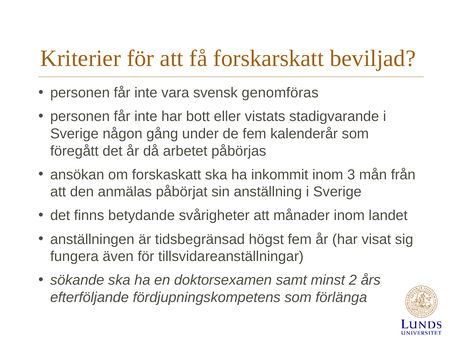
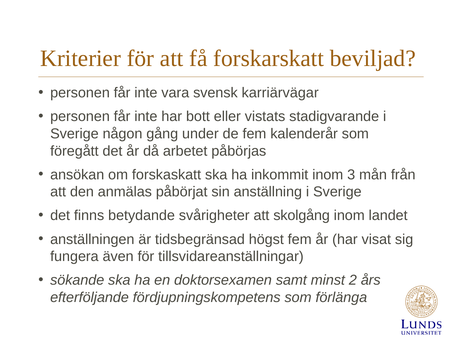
genomföras: genomföras -> karriärvägar (280, 93)
månader: månader -> skolgång (302, 216)
